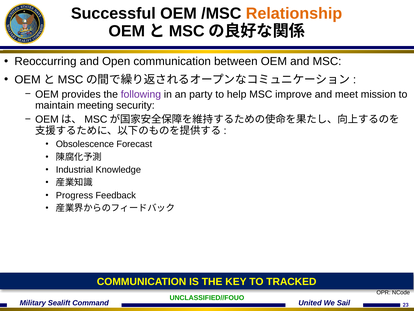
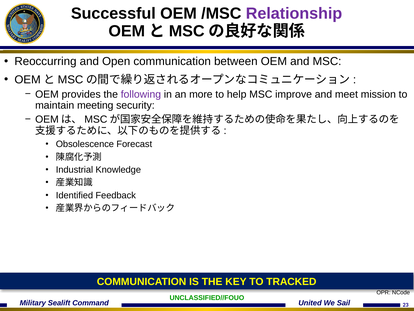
Relationship colour: orange -> purple (294, 14)
party: party -> more (201, 94)
Progress: Progress -> Identified (74, 195)
